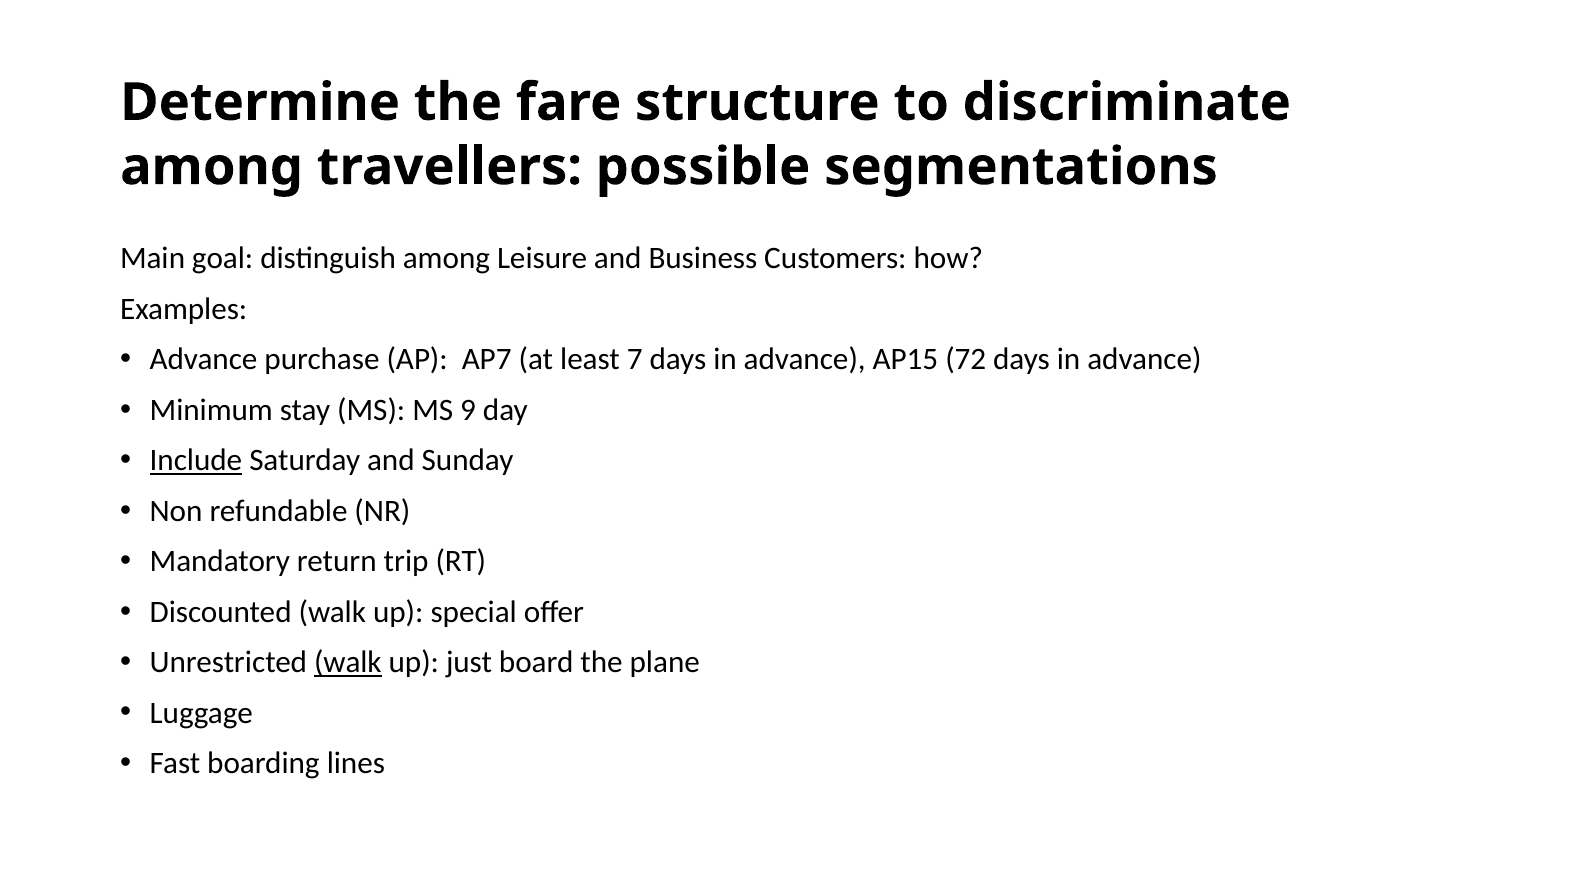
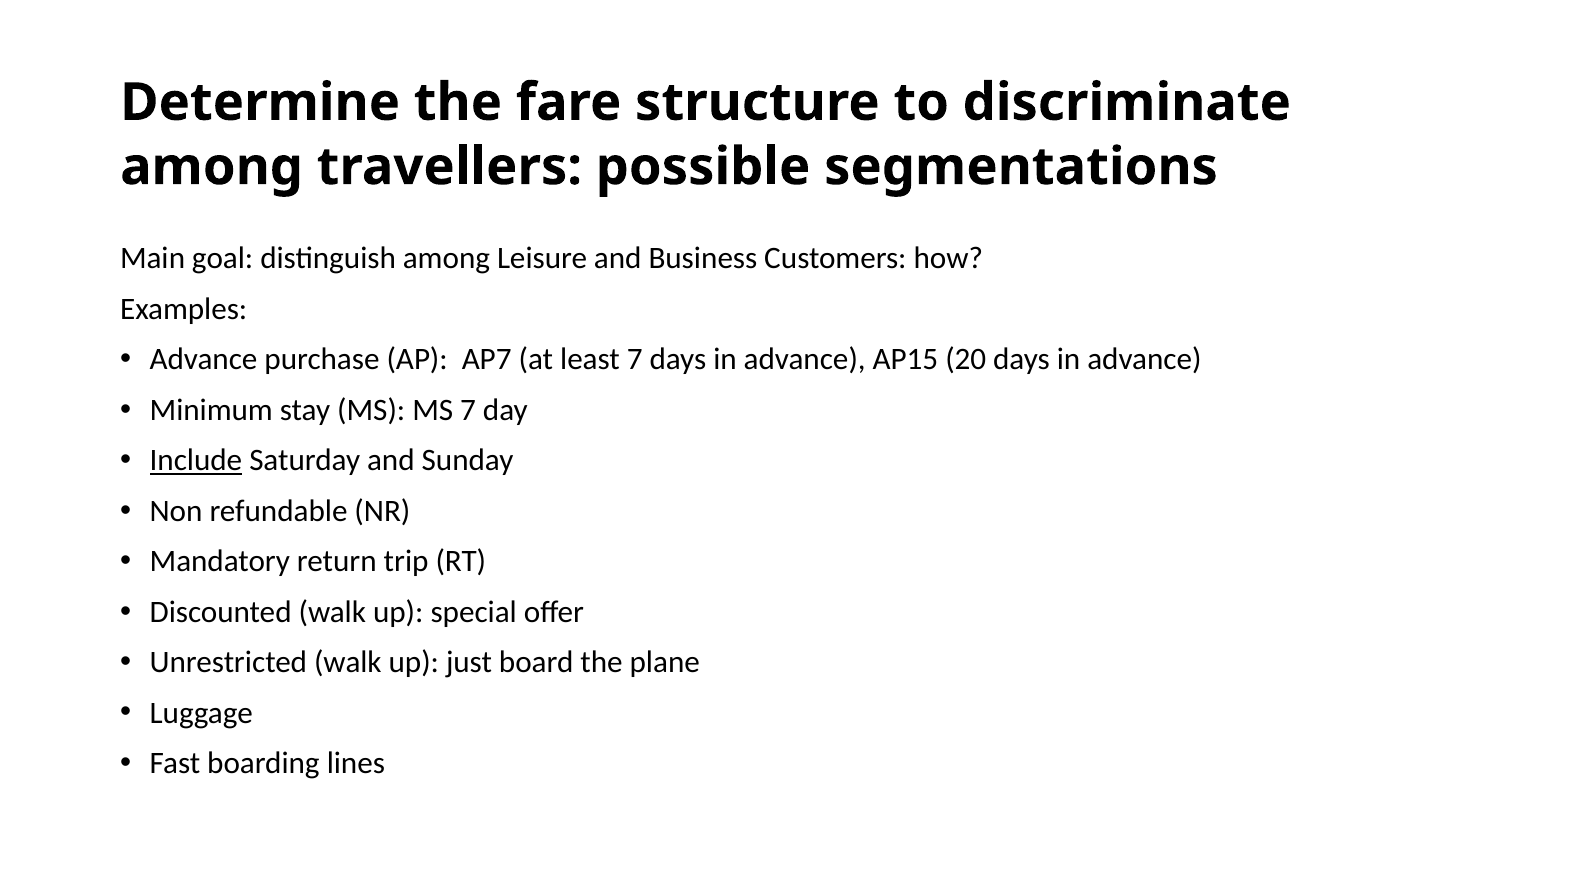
72: 72 -> 20 (966, 360)
MS 9: 9 -> 7 (468, 410)
walk underline: present -> none (348, 663)
